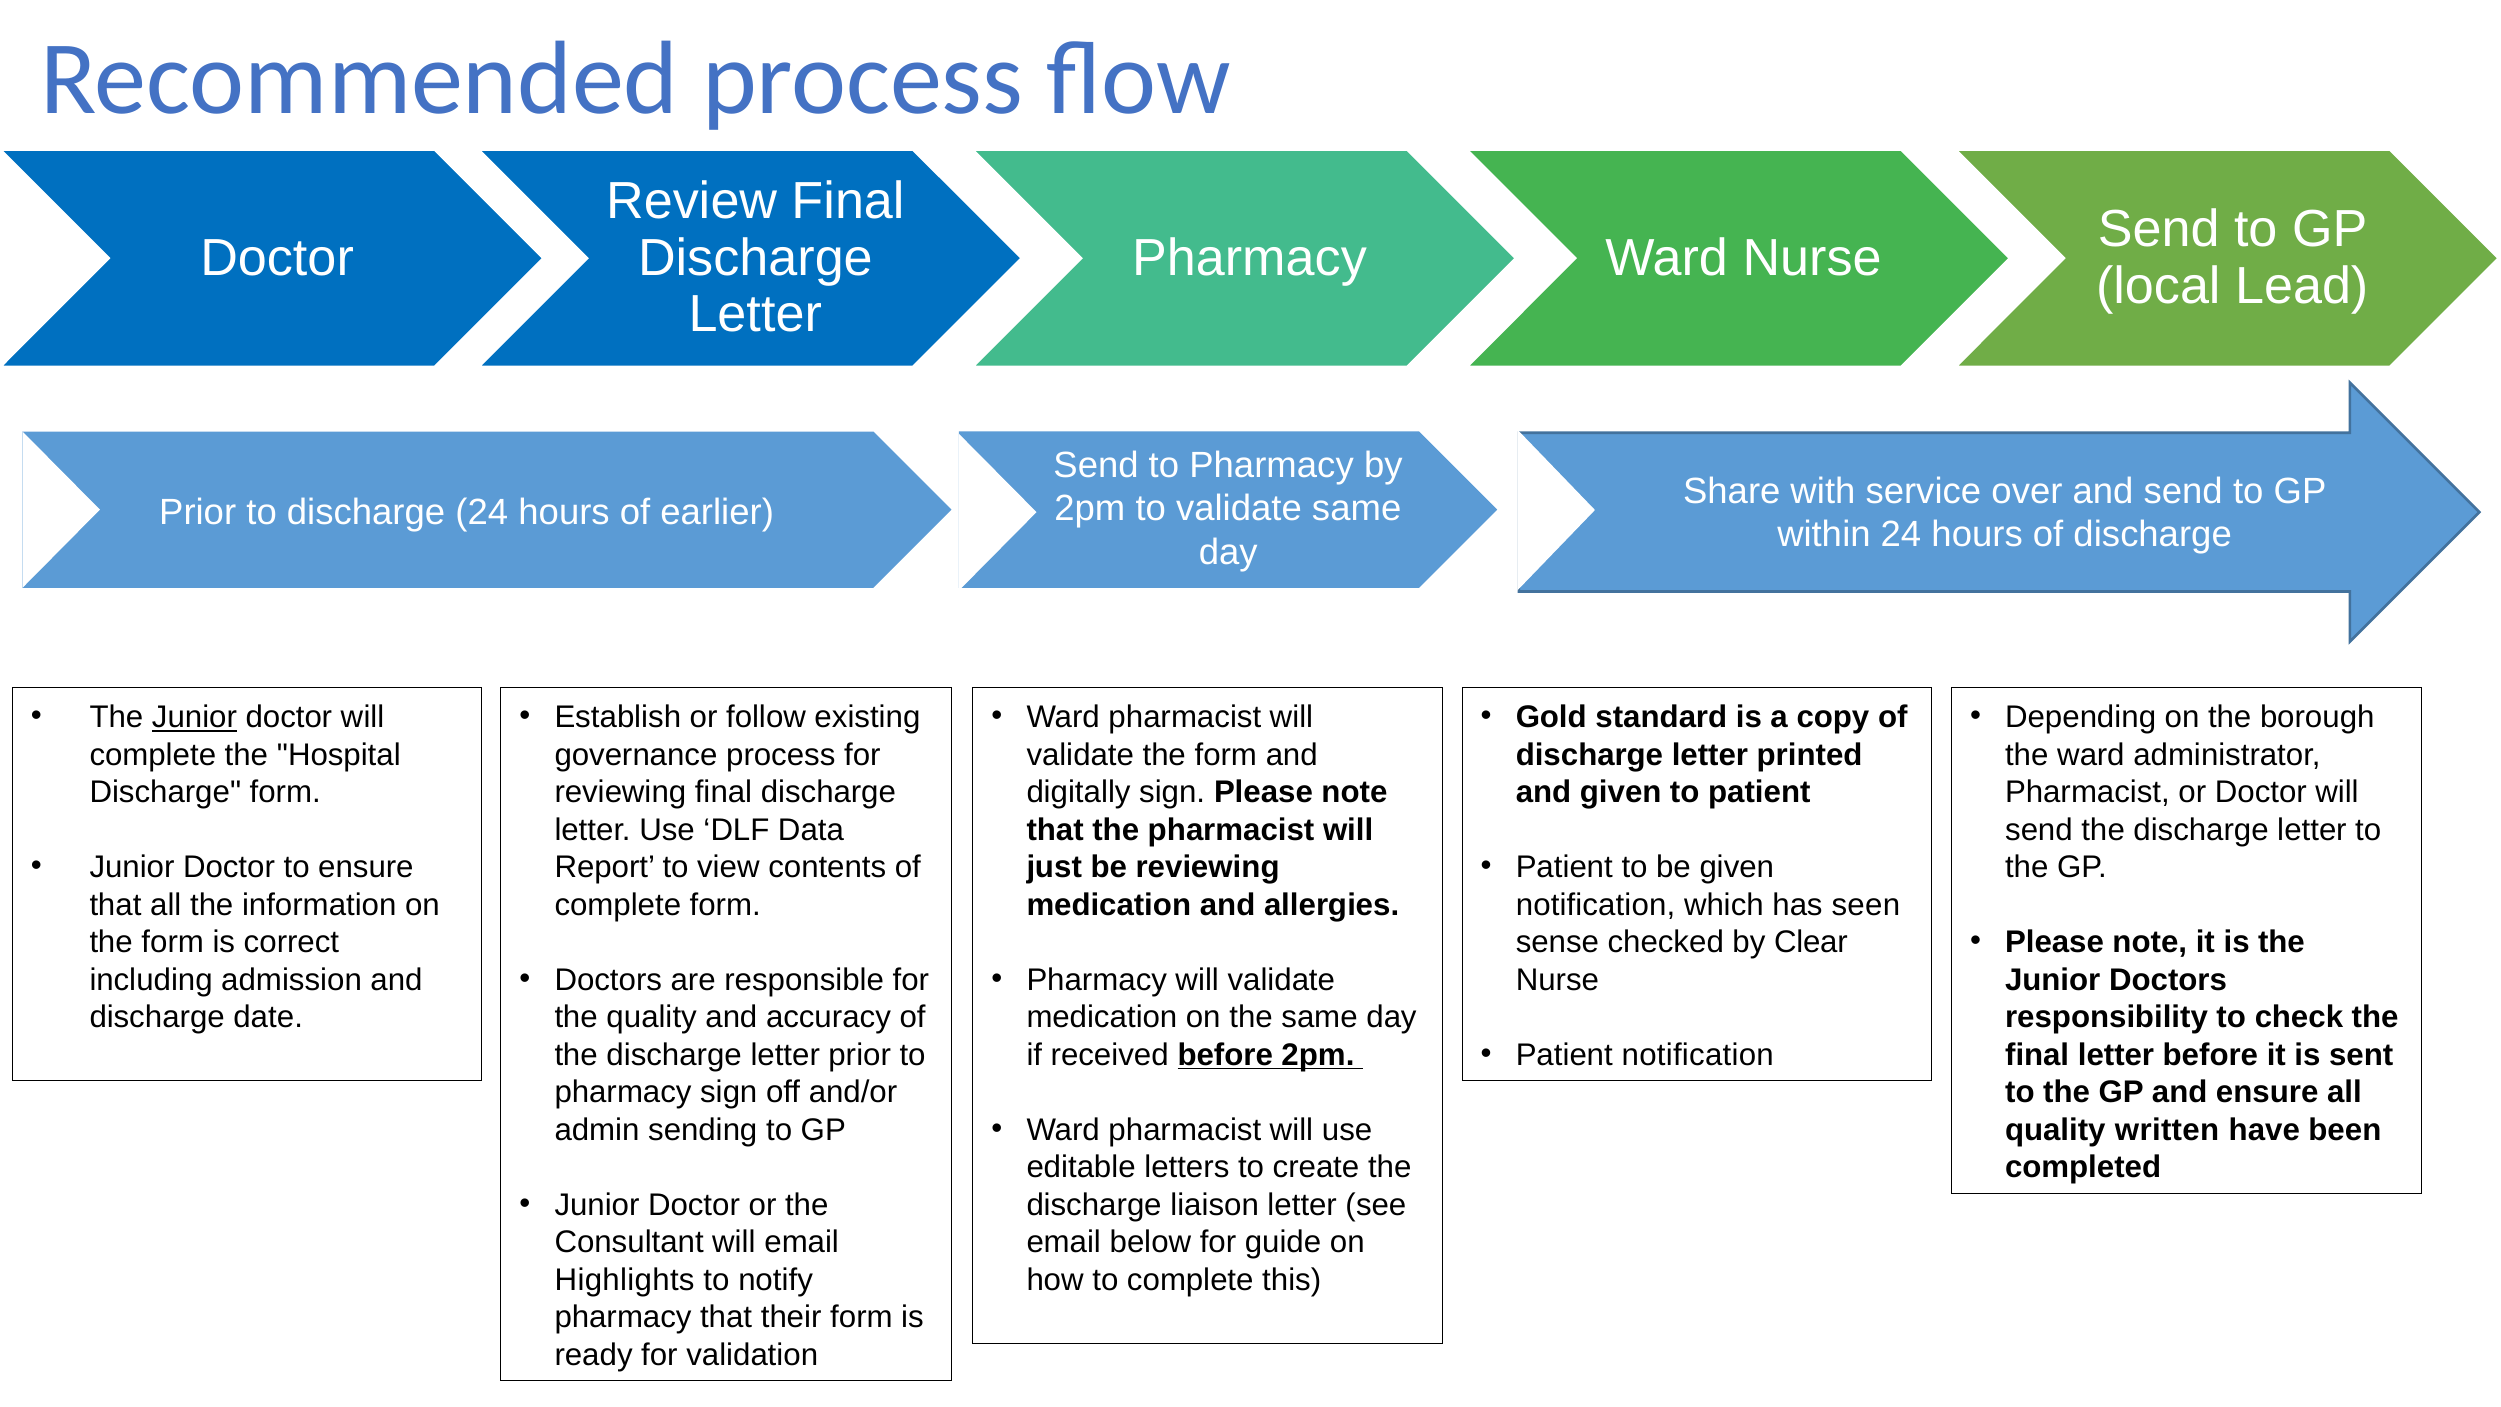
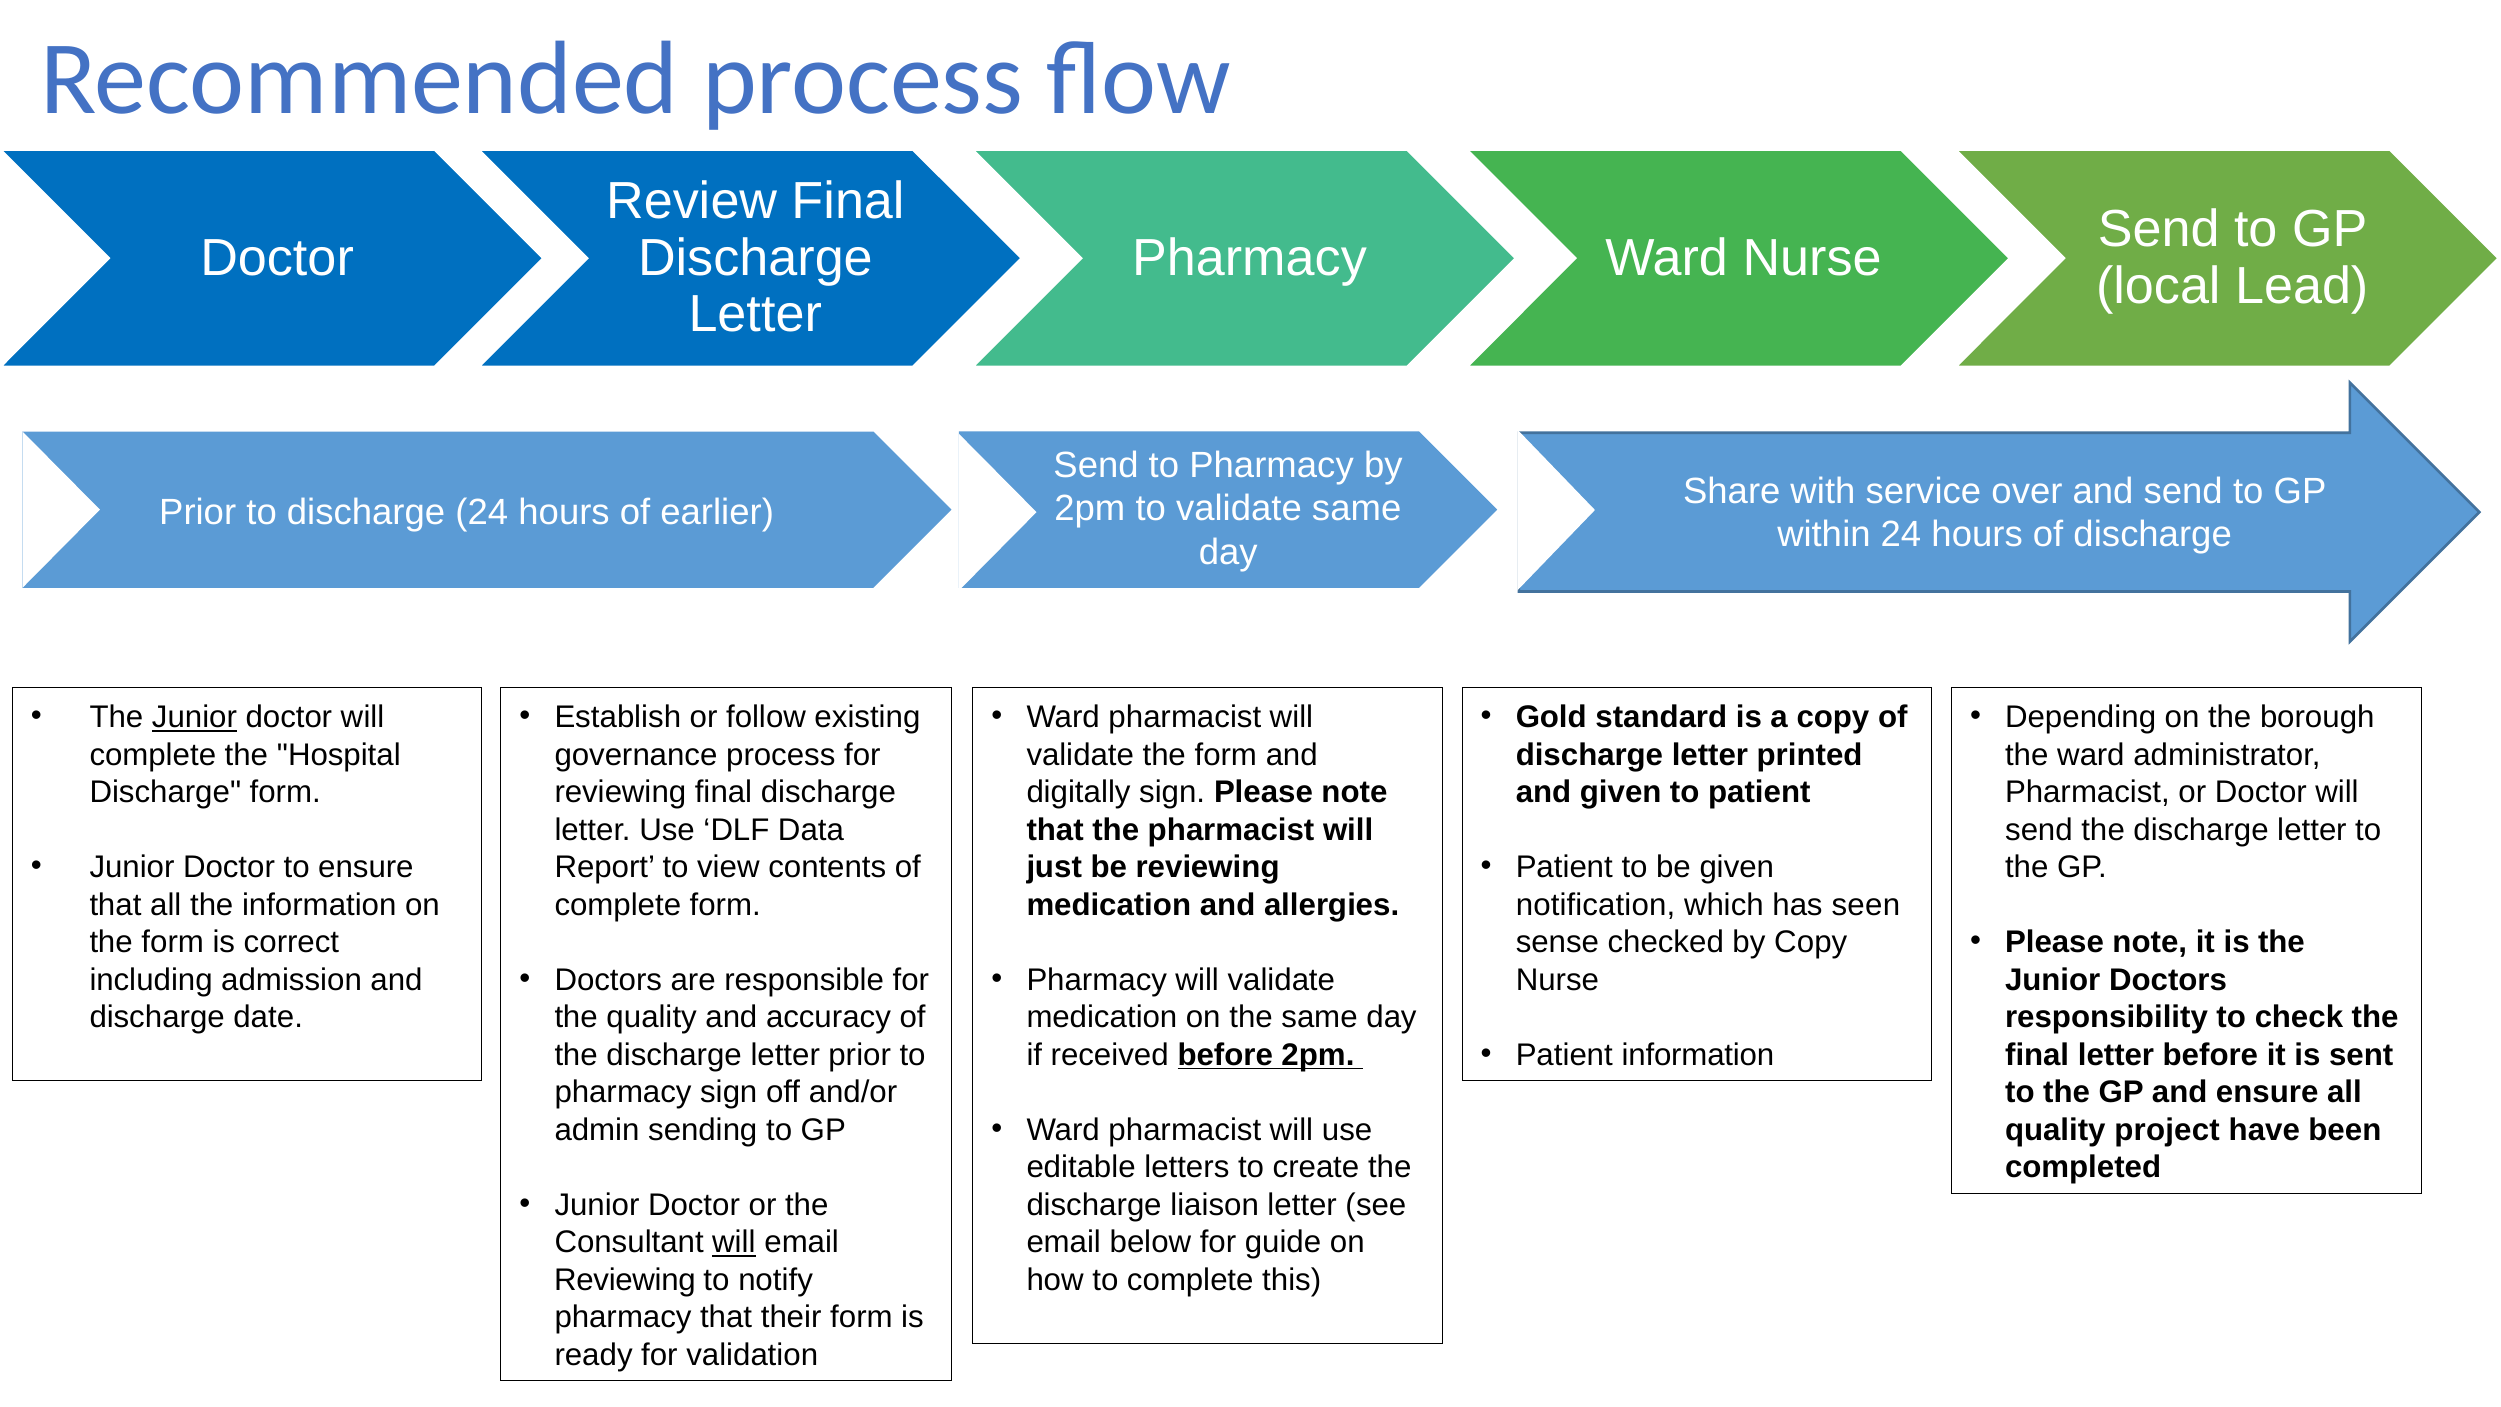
by Clear: Clear -> Copy (1811, 942)
Patient notification: notification -> information (1698, 1055)
written: written -> project (2167, 1130)
will underline: none -> present (734, 1242)
Highlights: Highlights -> Reviewing (625, 1280)
